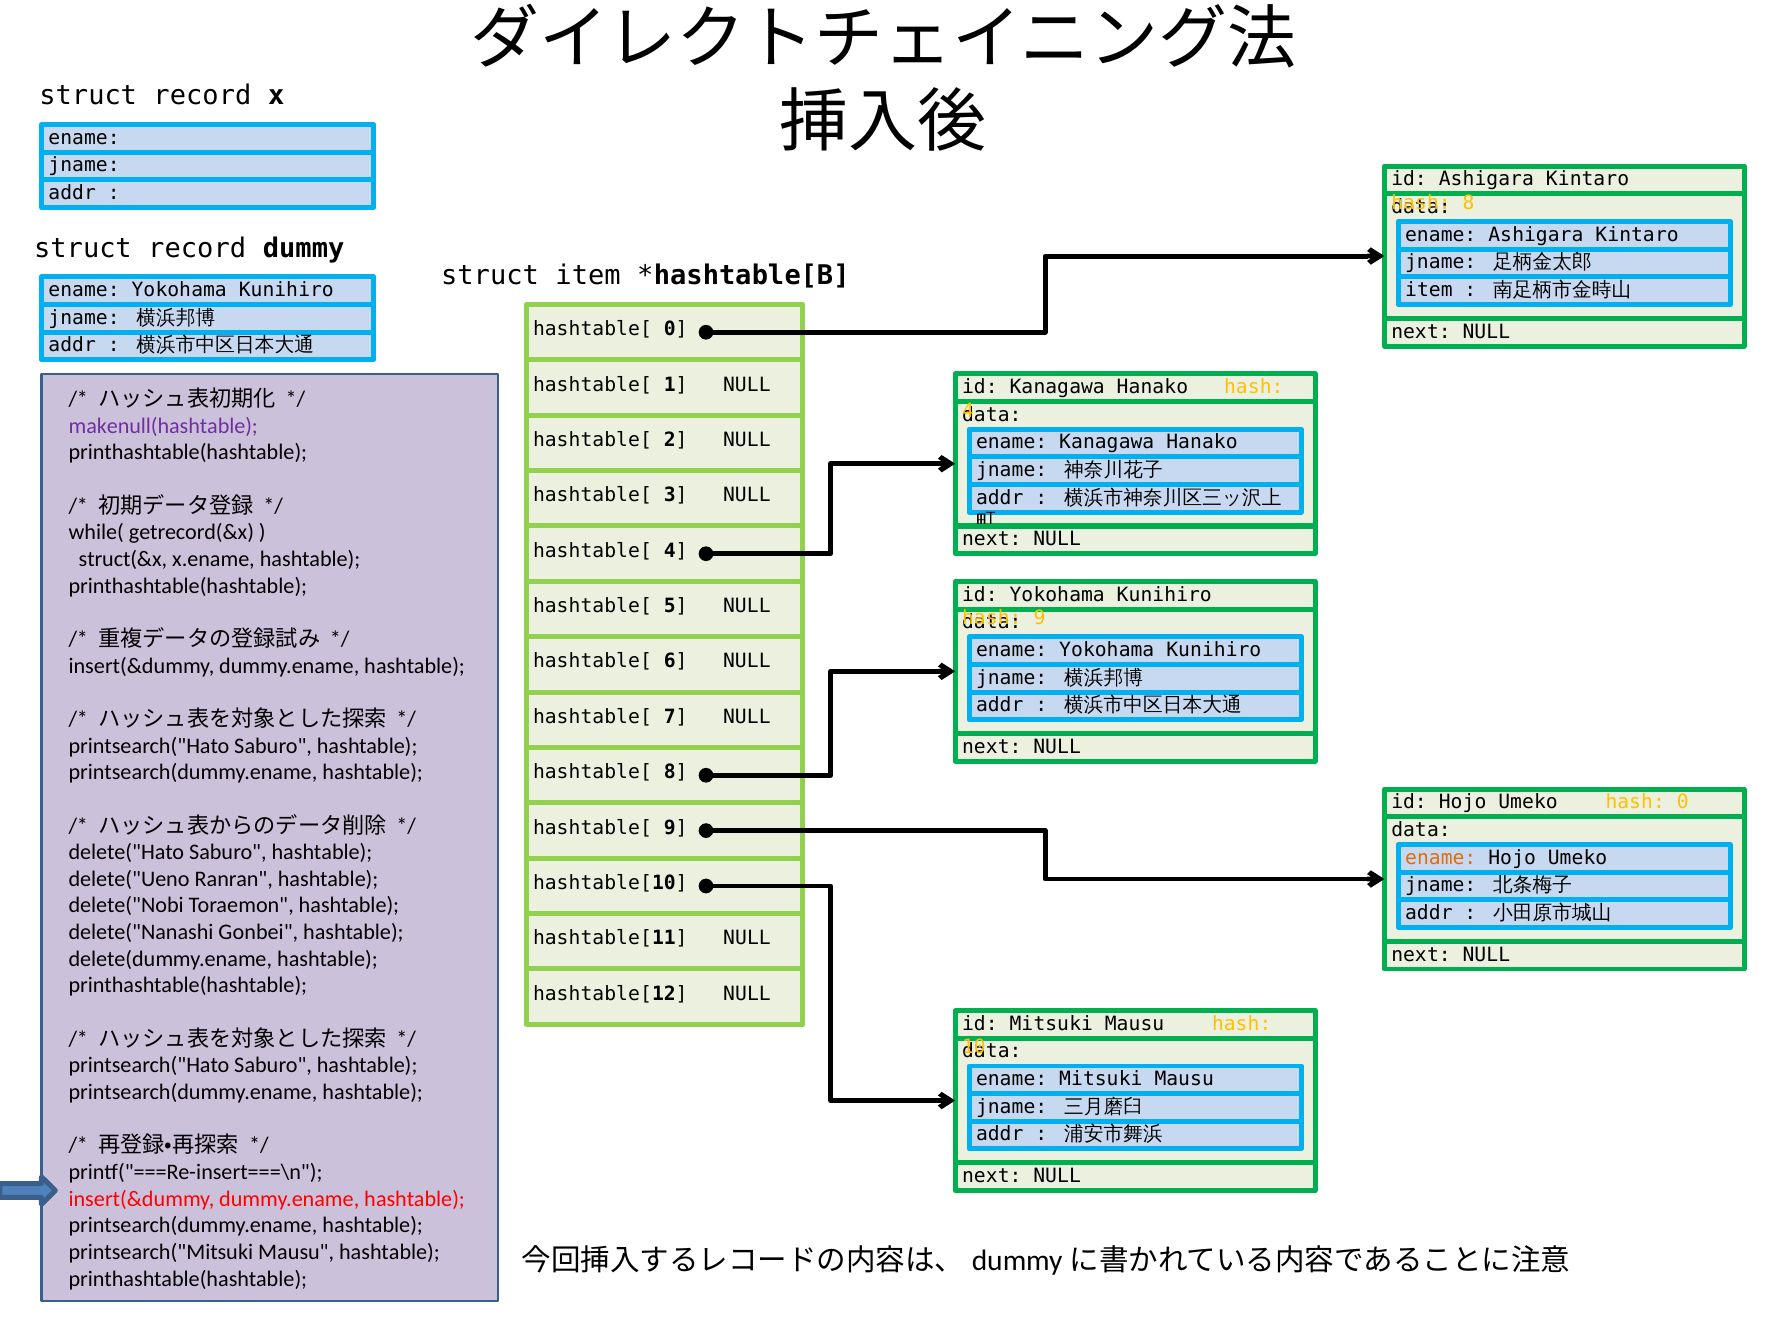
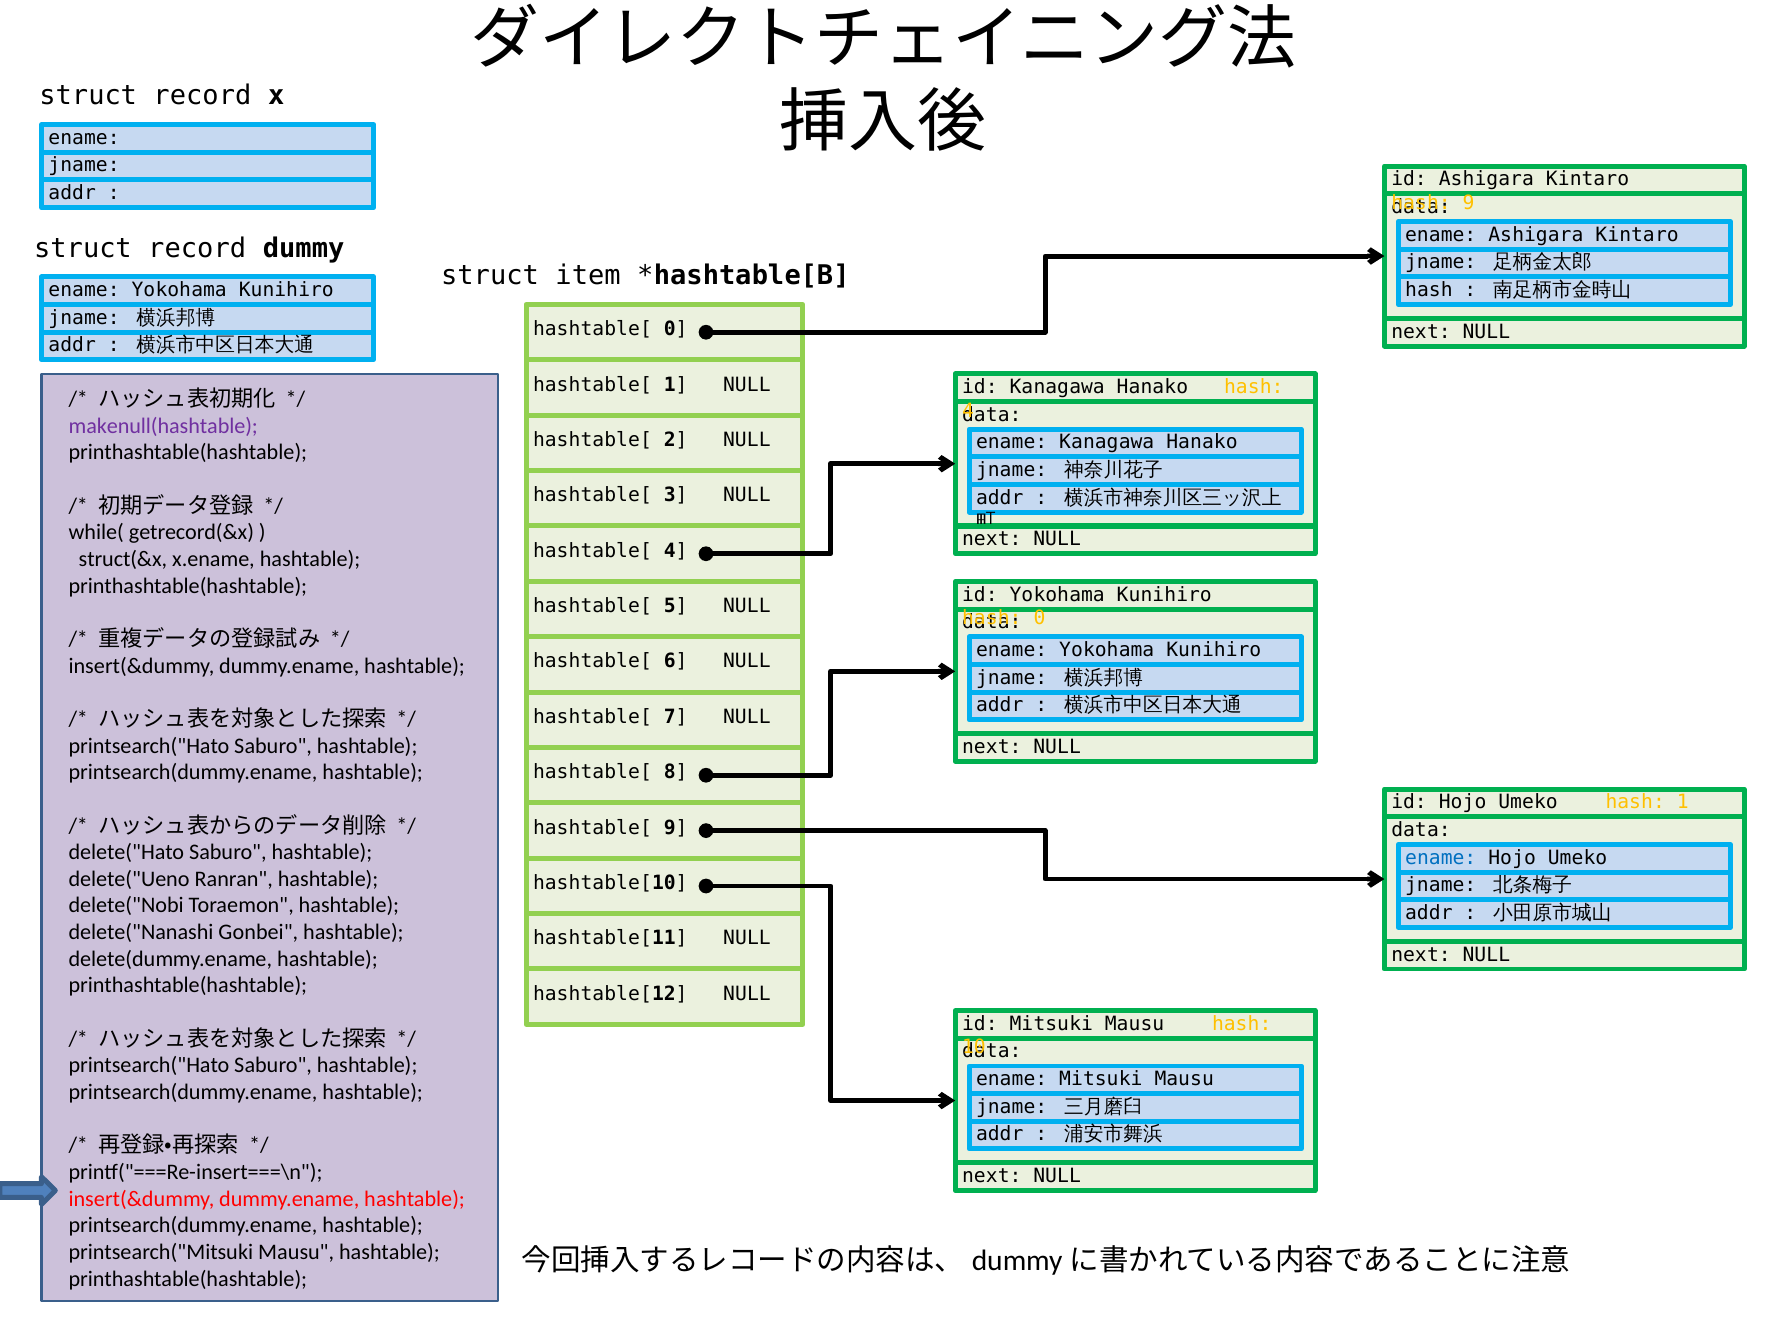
8: 8 -> 9 (1469, 203)
item: item -> hash (1429, 290)
9: 9 -> 0 (1039, 618)
hash 0: 0 -> 1 (1683, 802)
ename colour: orange -> blue (1441, 858)
